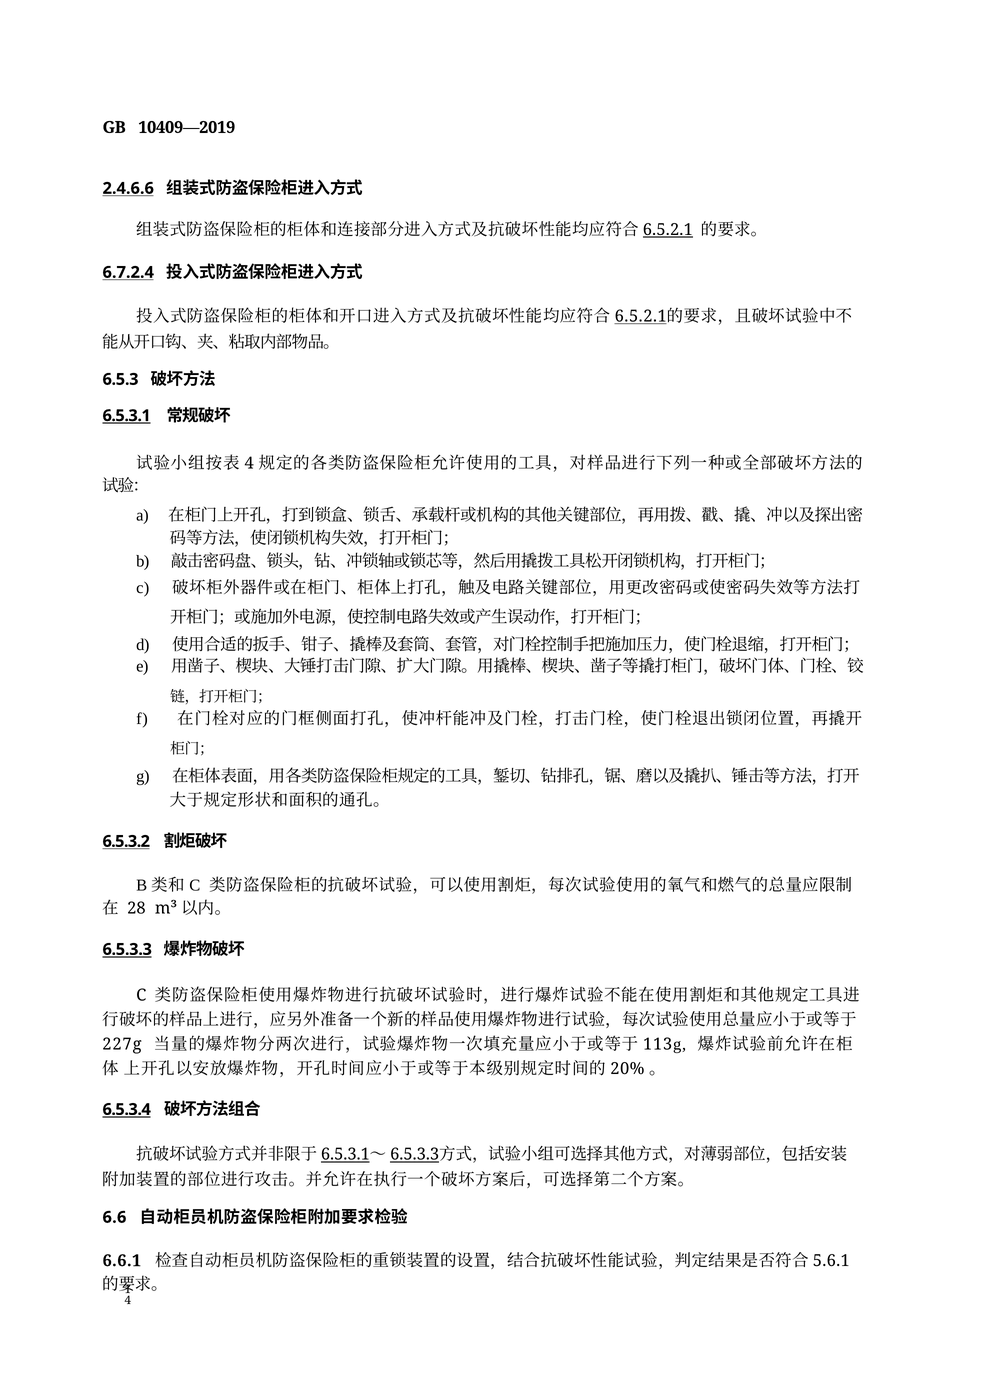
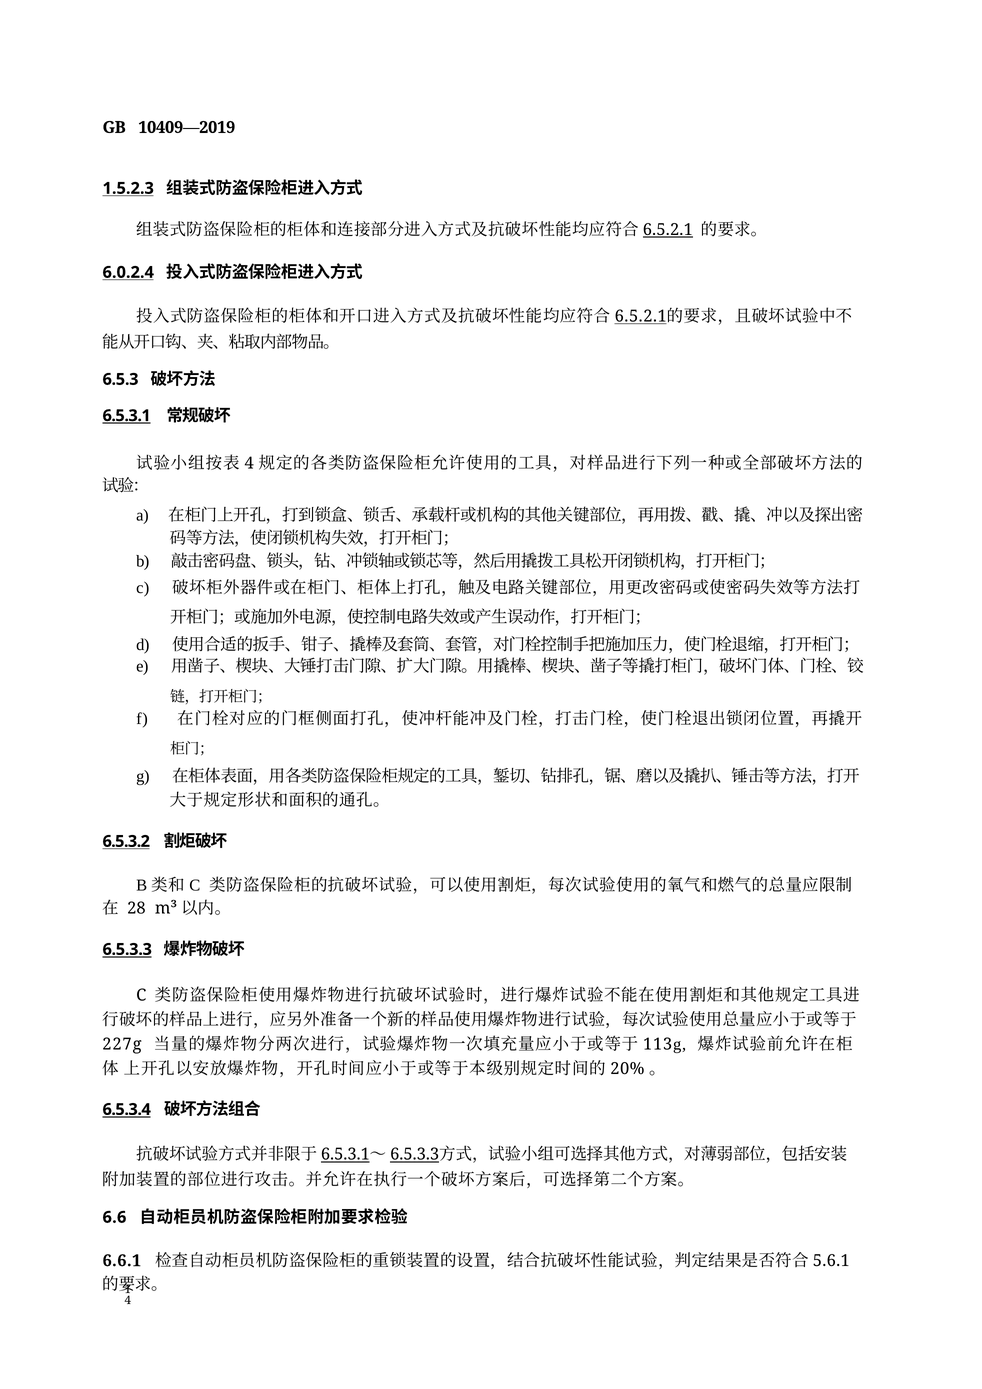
2.4.6.6: 2.4.6.6 -> 1.5.2.3 (128, 188)
6.7.2.4: 6.7.2.4 -> 6.0.2.4 (128, 272)
